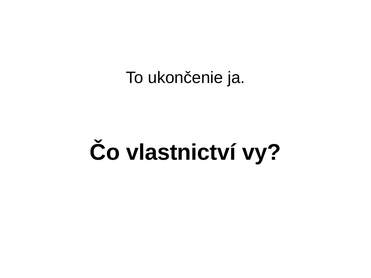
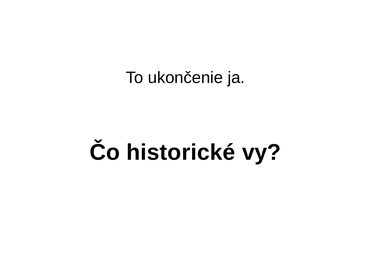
vlastnictví: vlastnictví -> historické (181, 152)
